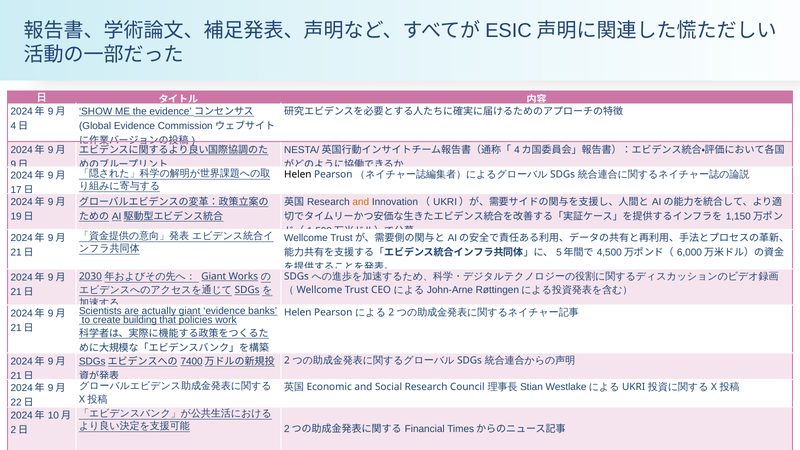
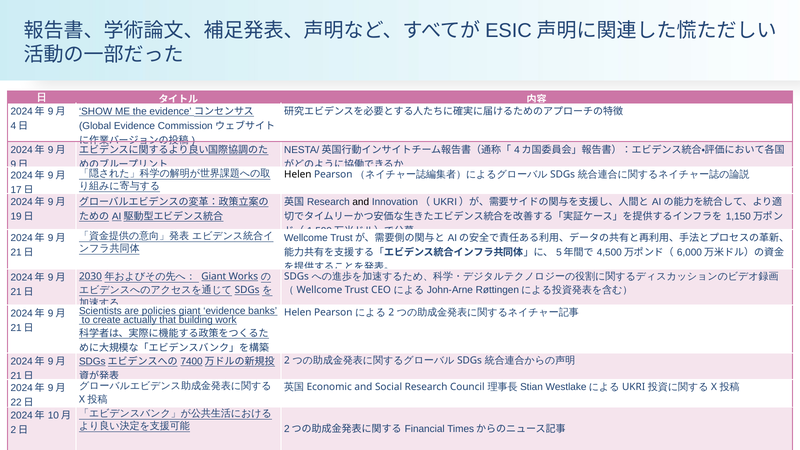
and colour: orange -> black (361, 202)
actually: actually -> policies (159, 311)
building: building -> actually (140, 320)
policies: policies -> building (196, 320)
